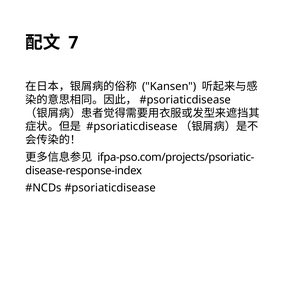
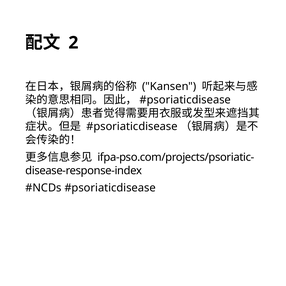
7: 7 -> 2 (73, 43)
